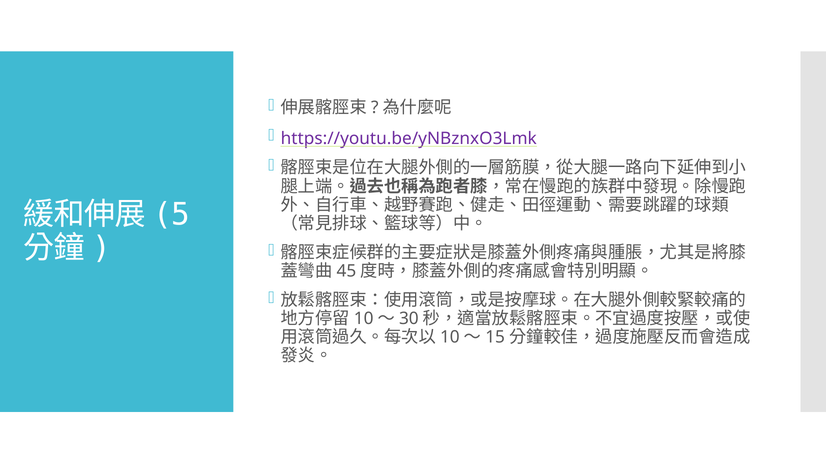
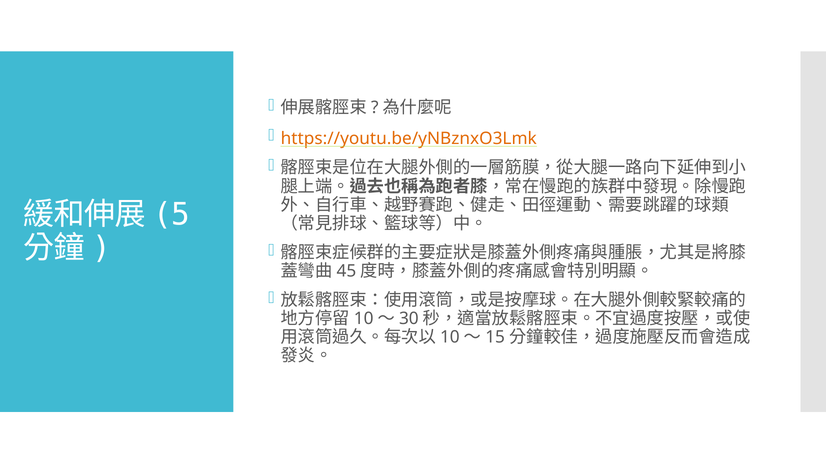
https://youtu.be/yNBznxO3Lmk colour: purple -> orange (409, 139)
